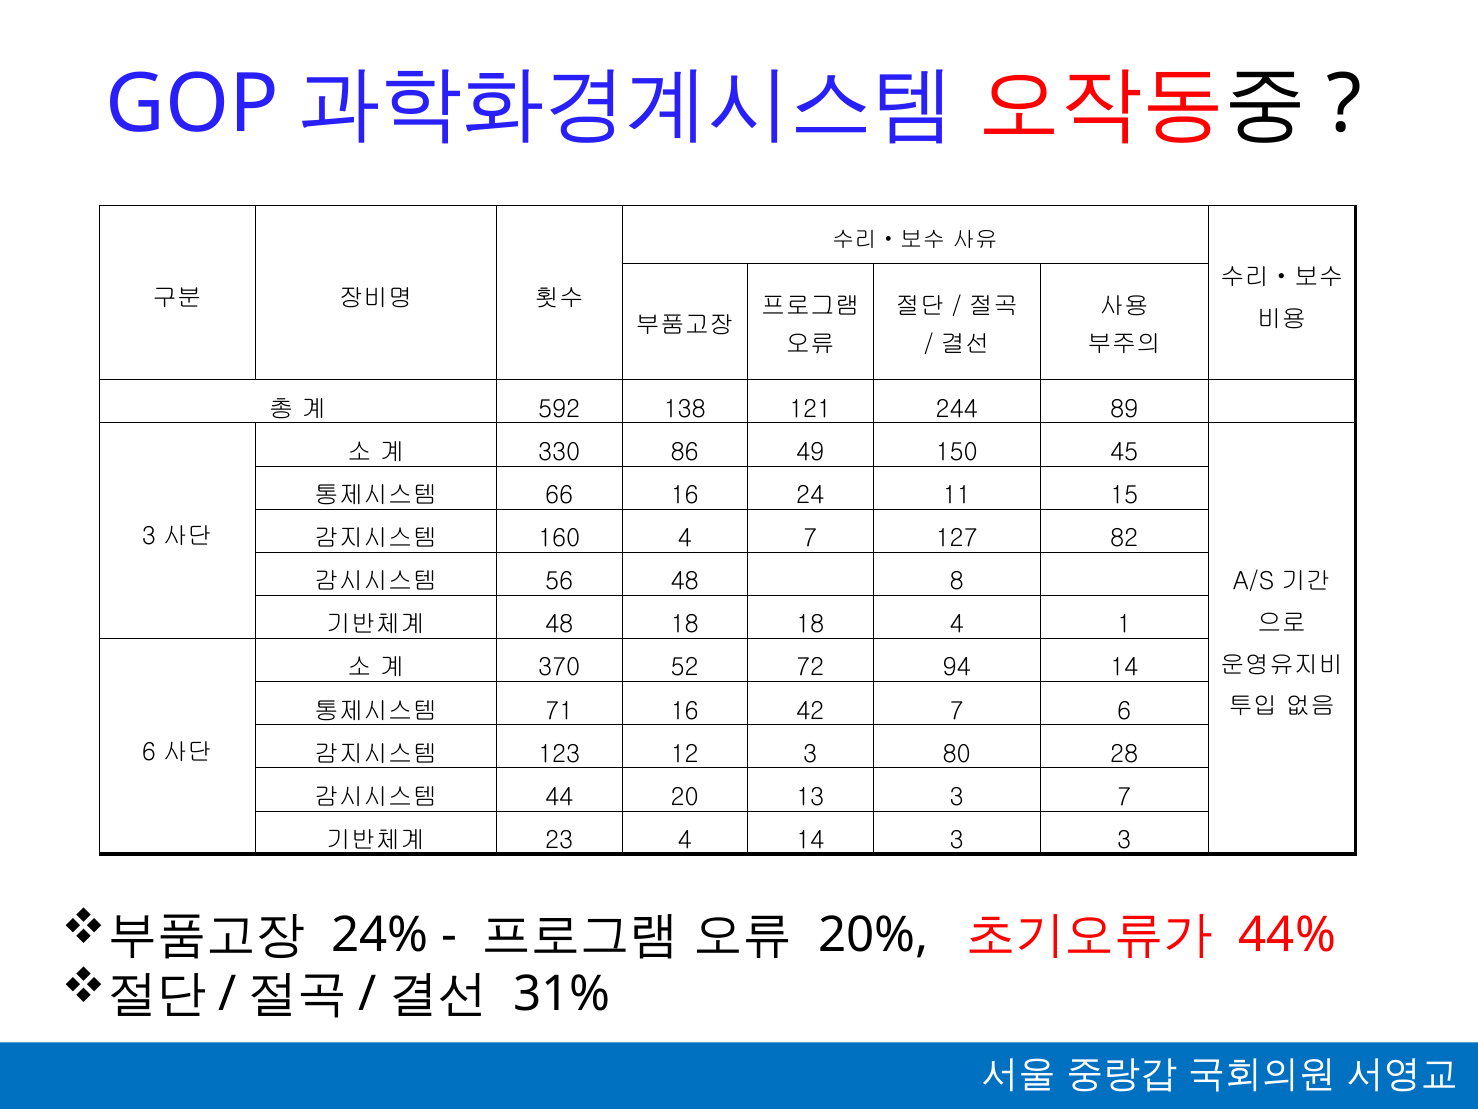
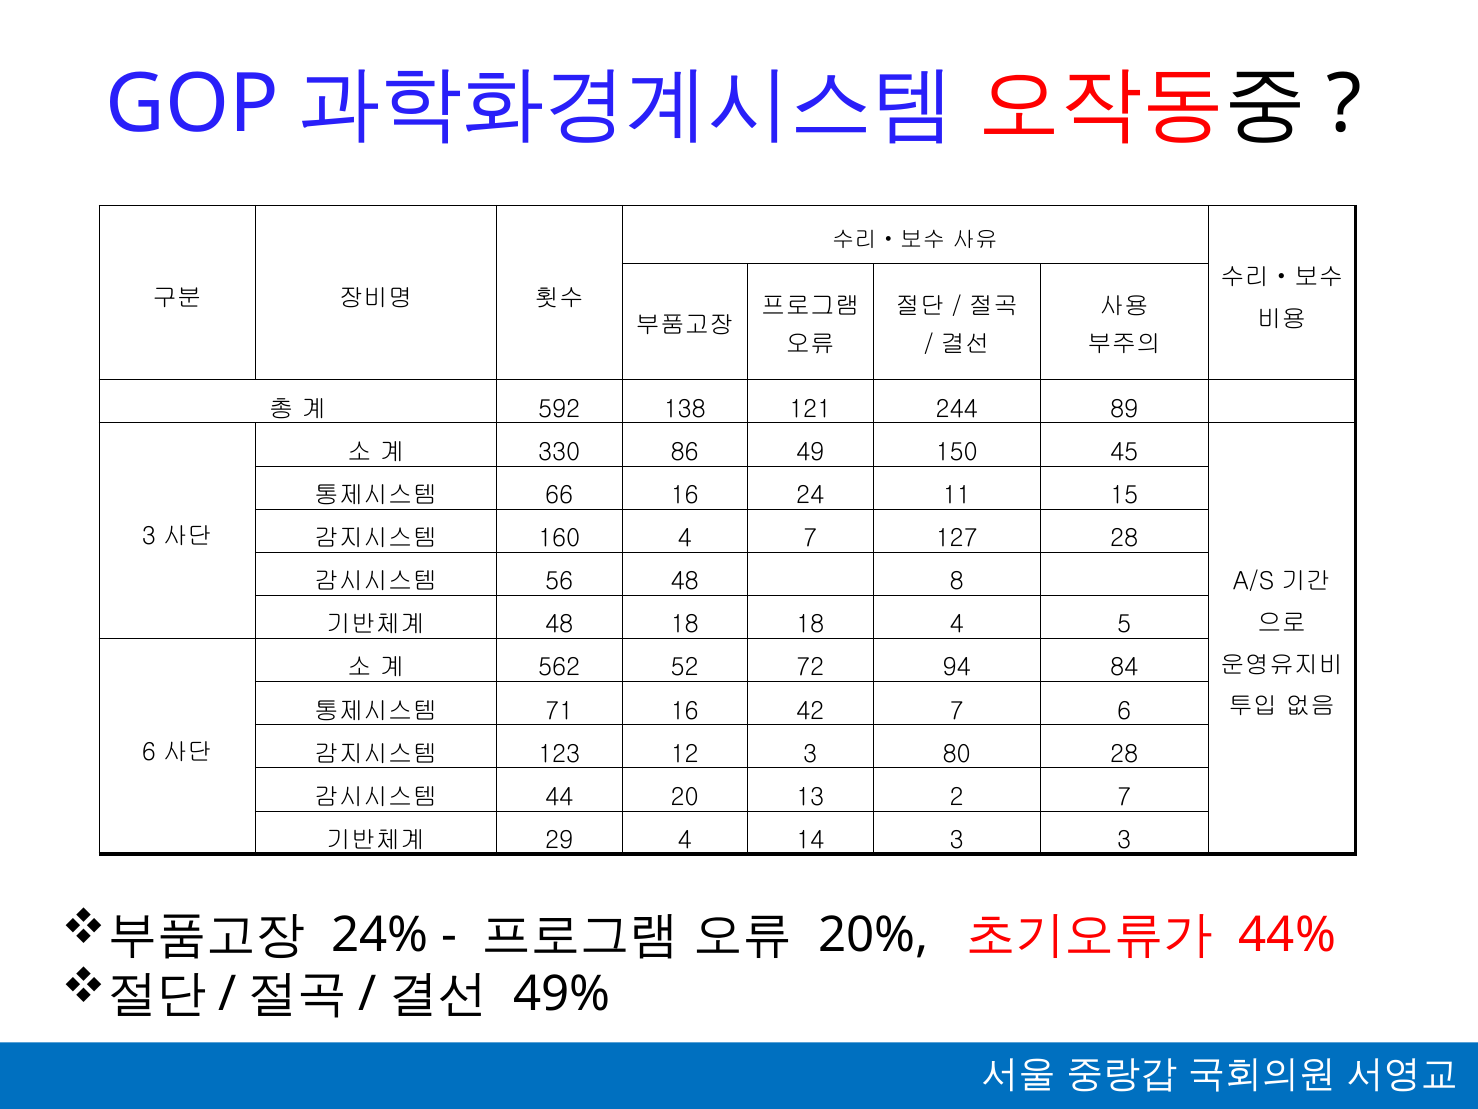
127 82: 82 -> 28 (1124, 538)
1: 1 -> 5 (1124, 624)
370: 370 -> 562 (559, 667)
94 14: 14 -> 84 (1124, 667)
13 3: 3 -> 2 (957, 797)
23: 23 -> 29 (559, 840)
31%: 31% -> 49% (562, 994)
